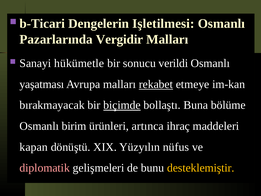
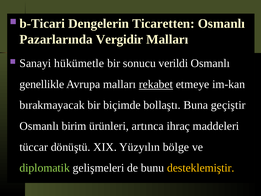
Işletilmesi: Işletilmesi -> Ticaretten (163, 24)
yaşatması: yaşatması -> genellikle (42, 84)
biçimde underline: present -> none (122, 105)
bölüme: bölüme -> geçiştir (228, 105)
kapan: kapan -> tüccar (34, 147)
nüfus: nüfus -> bölge (176, 147)
diplomatik colour: pink -> light green (45, 168)
